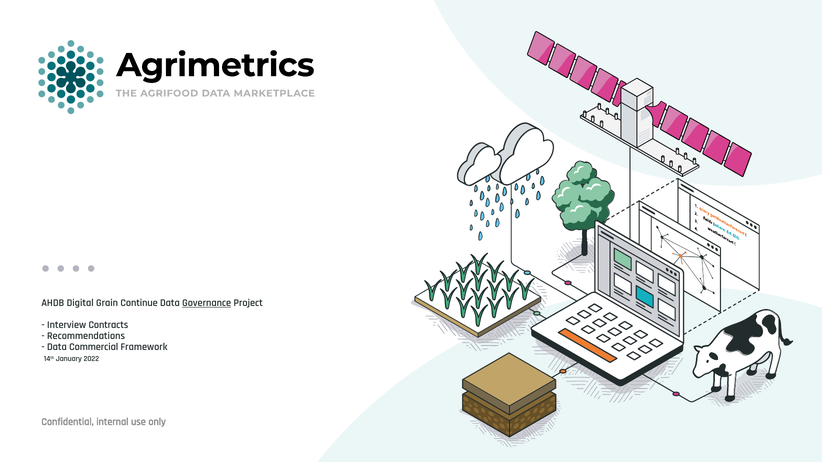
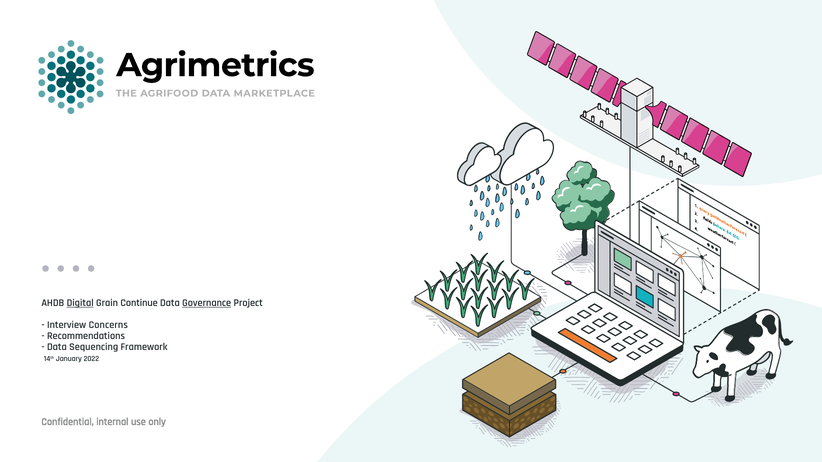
Digital underline: none -> present (80, 303)
Contracts: Contracts -> Concerns (108, 325)
Commercial: Commercial -> Sequencing (94, 347)
